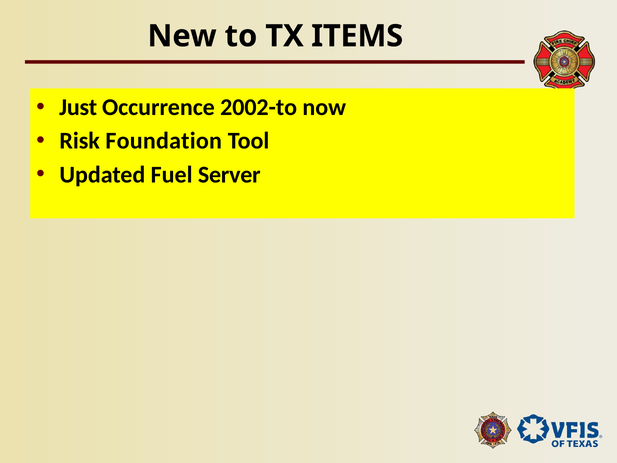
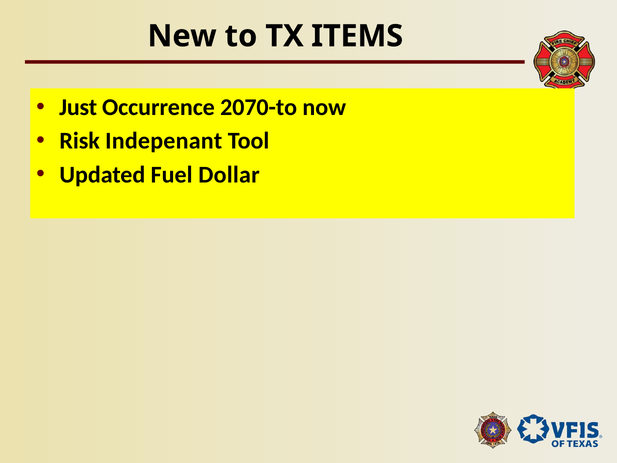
2002-to: 2002-to -> 2070-to (259, 107)
Foundation: Foundation -> Indepenant (164, 141)
Server: Server -> Dollar (229, 175)
